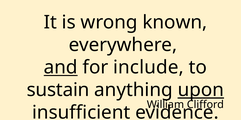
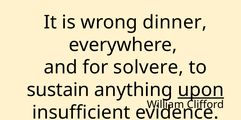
known: known -> dinner (175, 22)
and underline: present -> none (61, 68)
include: include -> solvere (148, 68)
